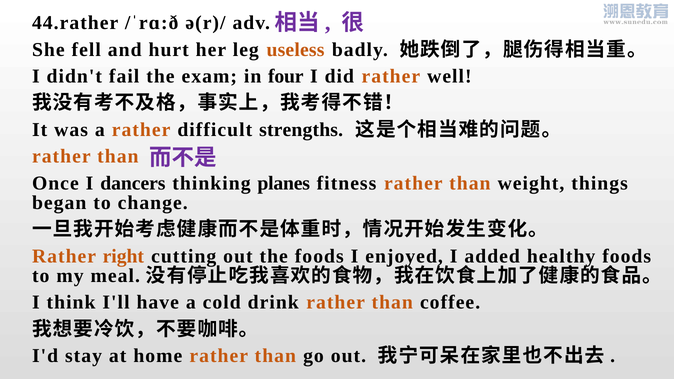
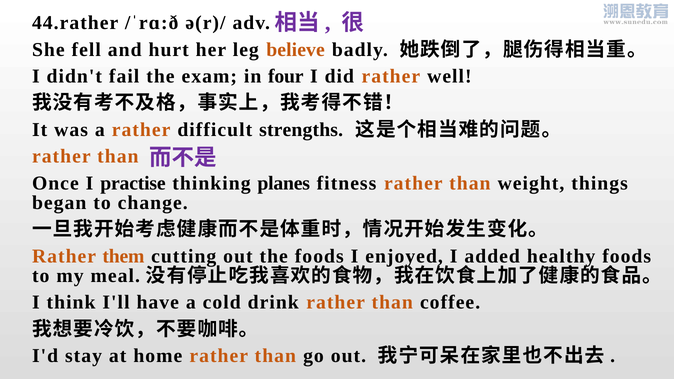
useless: useless -> believe (296, 50)
dancers: dancers -> practise (133, 183)
right: right -> them (123, 256)
